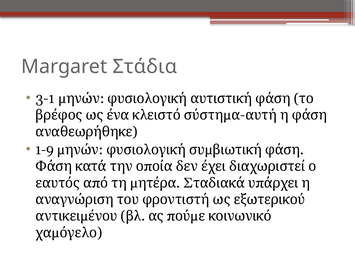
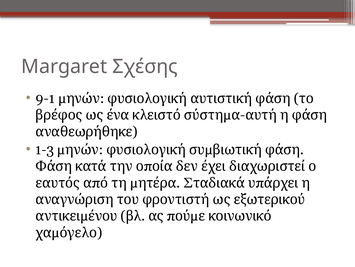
Στάδια: Στάδια -> Σχέσης (145, 66)
3-1: 3-1 -> 9-1 (45, 98)
1-9: 1-9 -> 1-3 (45, 149)
